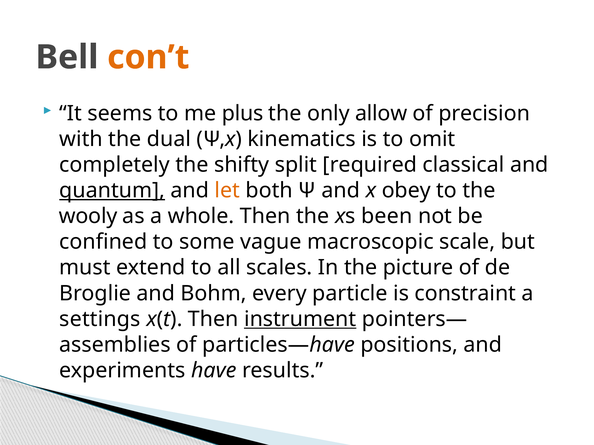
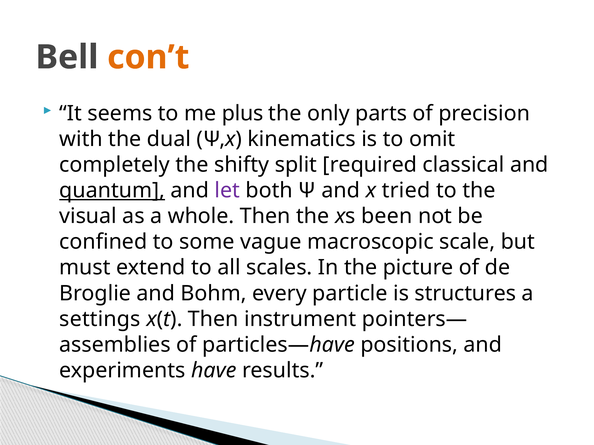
allow: allow -> parts (381, 114)
let colour: orange -> purple (227, 191)
obey: obey -> tried (406, 191)
wooly: wooly -> visual (88, 216)
constraint: constraint -> structures (465, 294)
instrument underline: present -> none (300, 319)
